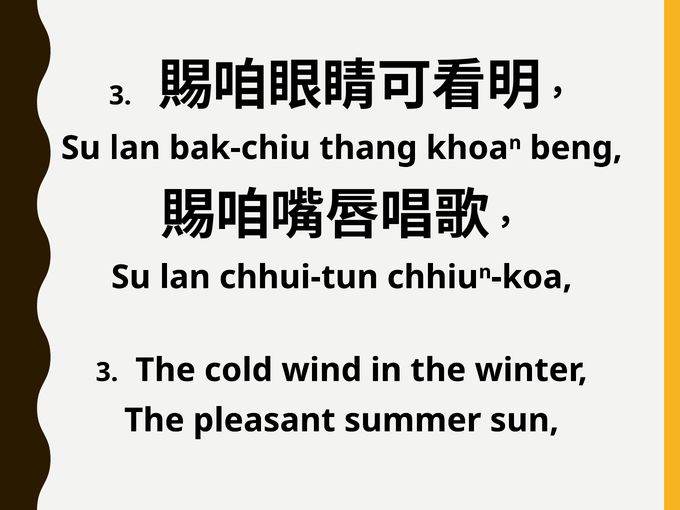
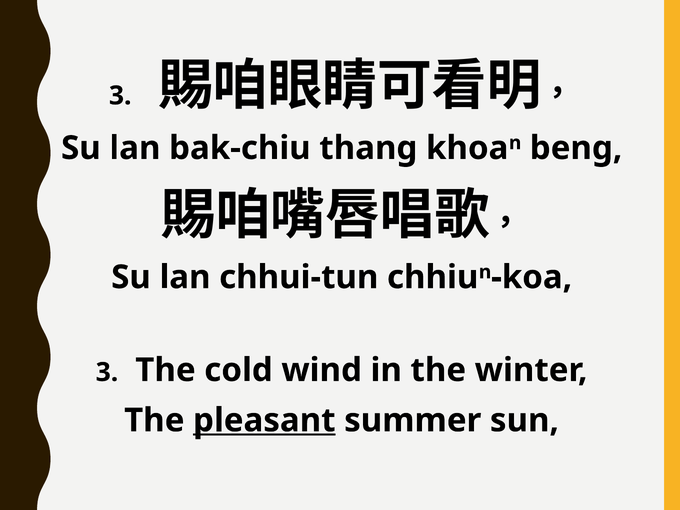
pleasant underline: none -> present (264, 420)
